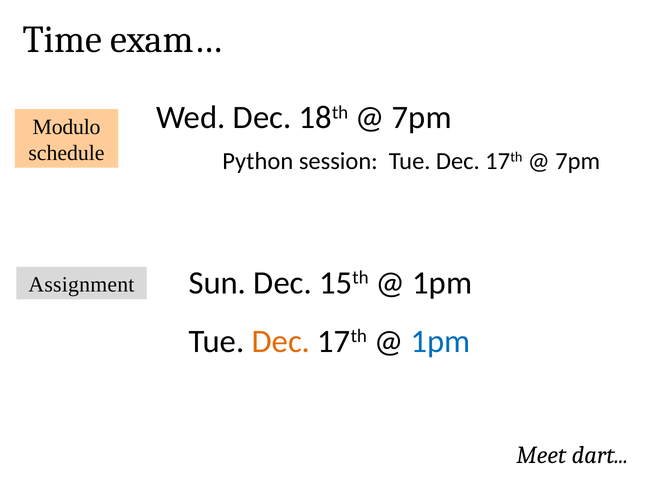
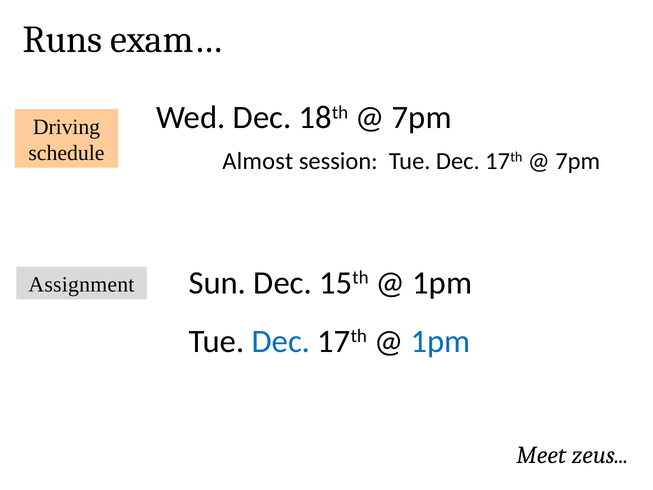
Time: Time -> Runs (63, 40)
Modulo: Modulo -> Driving (66, 127)
Python: Python -> Almost (258, 161)
Dec colour: orange -> blue (281, 341)
dart: dart -> zeus (600, 455)
